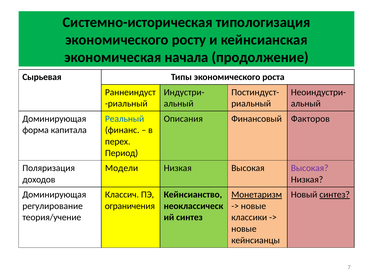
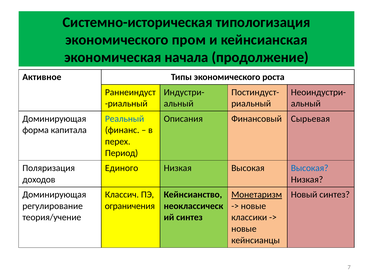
росту: росту -> пром (189, 40)
Сырьевая: Сырьевая -> Активное (42, 77)
Факторов: Факторов -> Сырьевая (310, 119)
Модели: Модели -> Единого (122, 168)
Высокая colour: purple -> blue (310, 168)
синтез underline: present -> none (335, 194)
